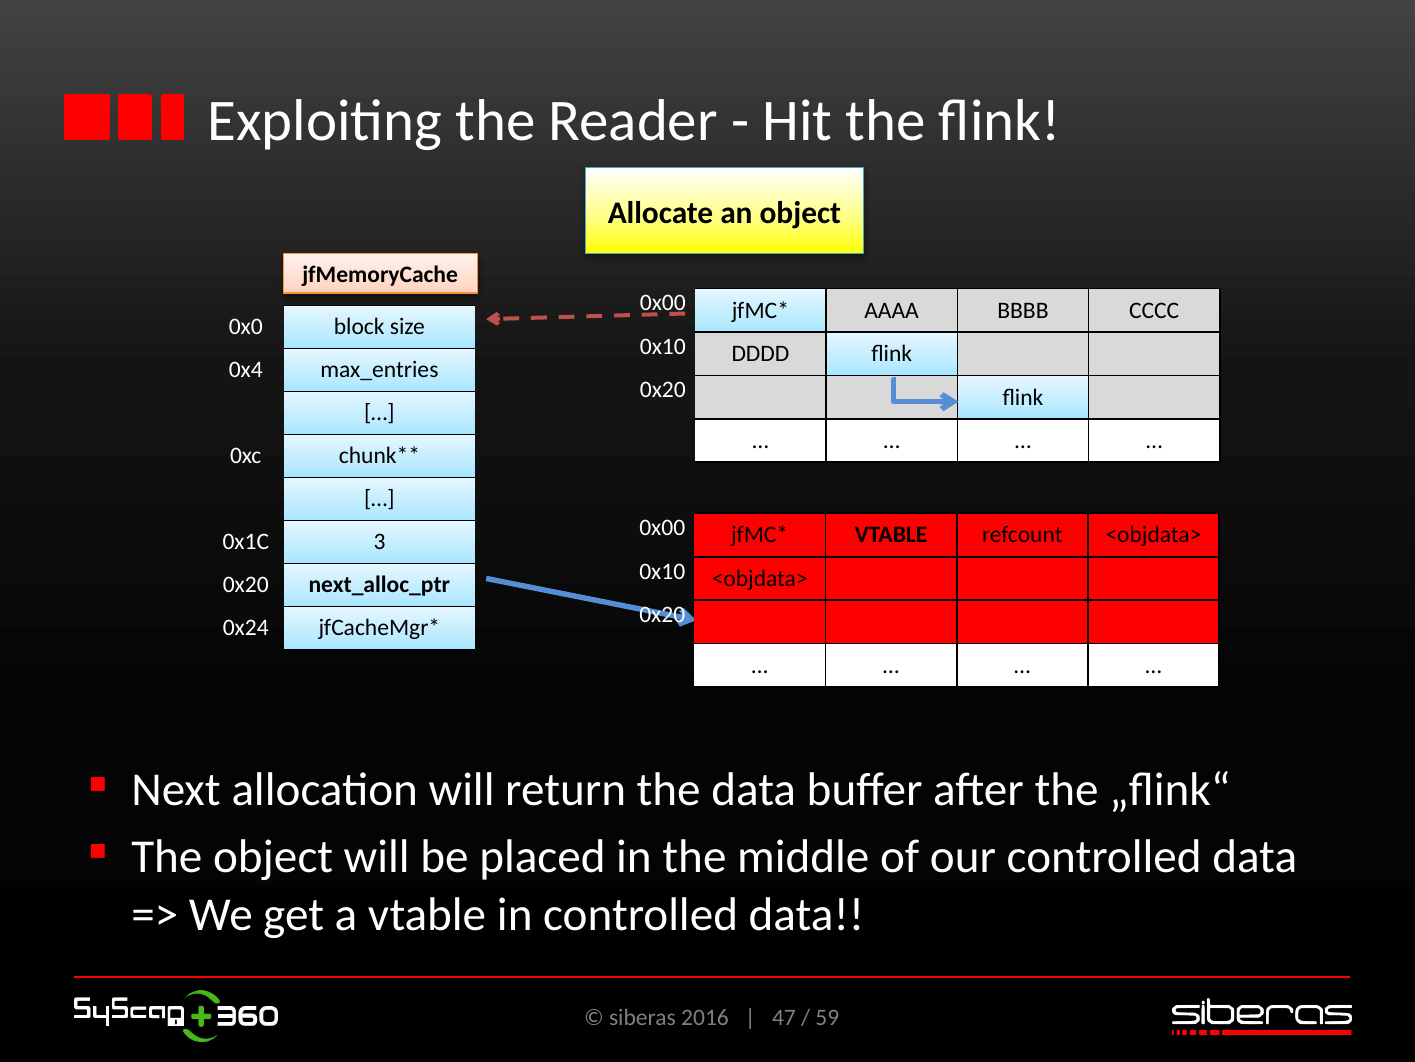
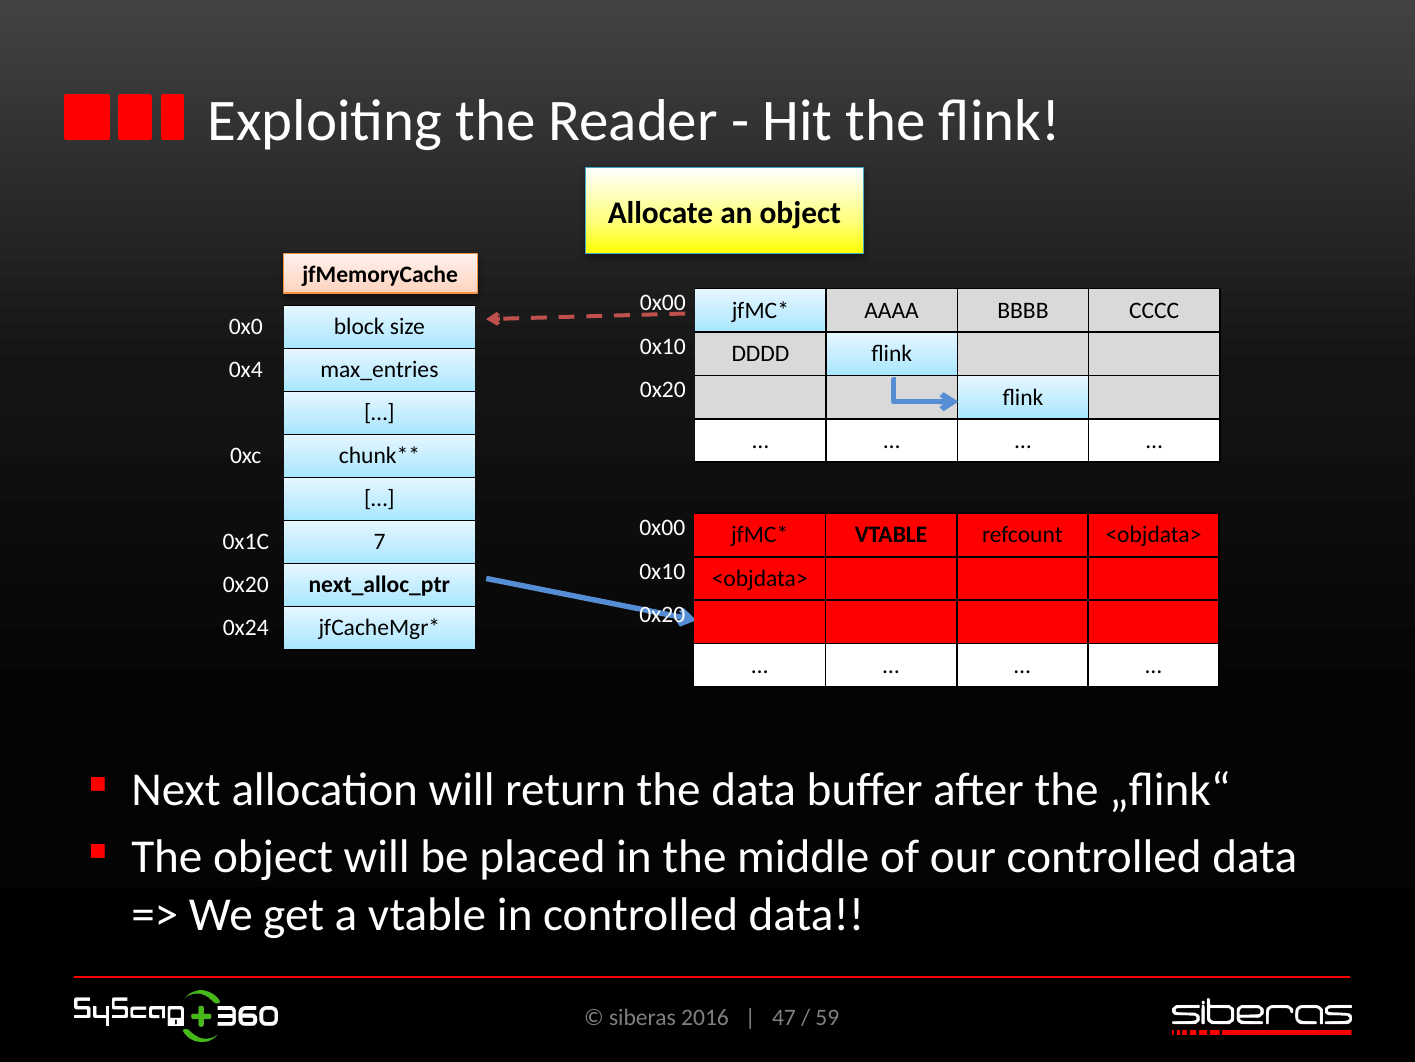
3: 3 -> 7 (380, 542)
